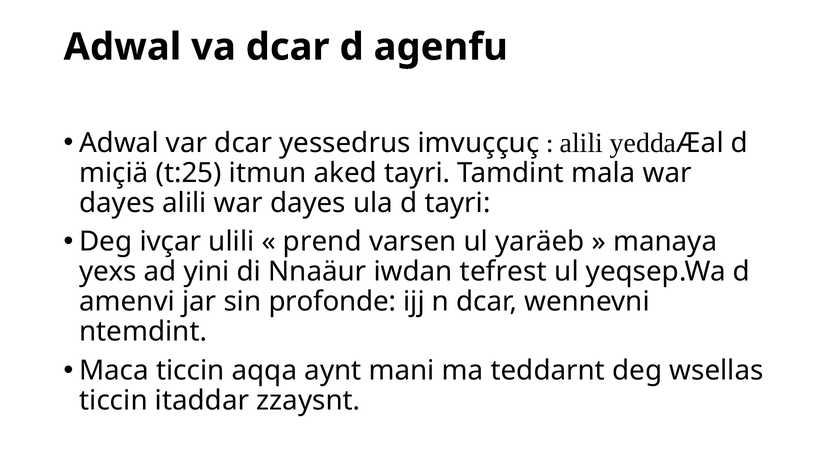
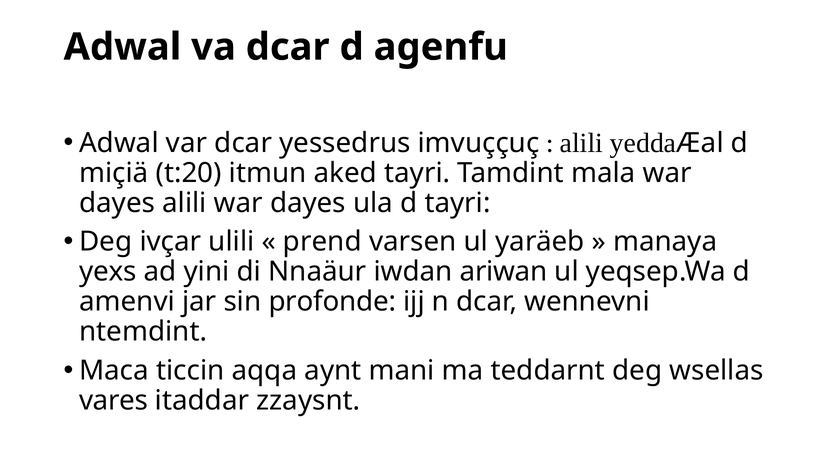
t:25: t:25 -> t:20 (189, 173)
tefrest: tefrest -> ariwan (504, 272)
ticcin: ticcin -> vares (114, 401)
